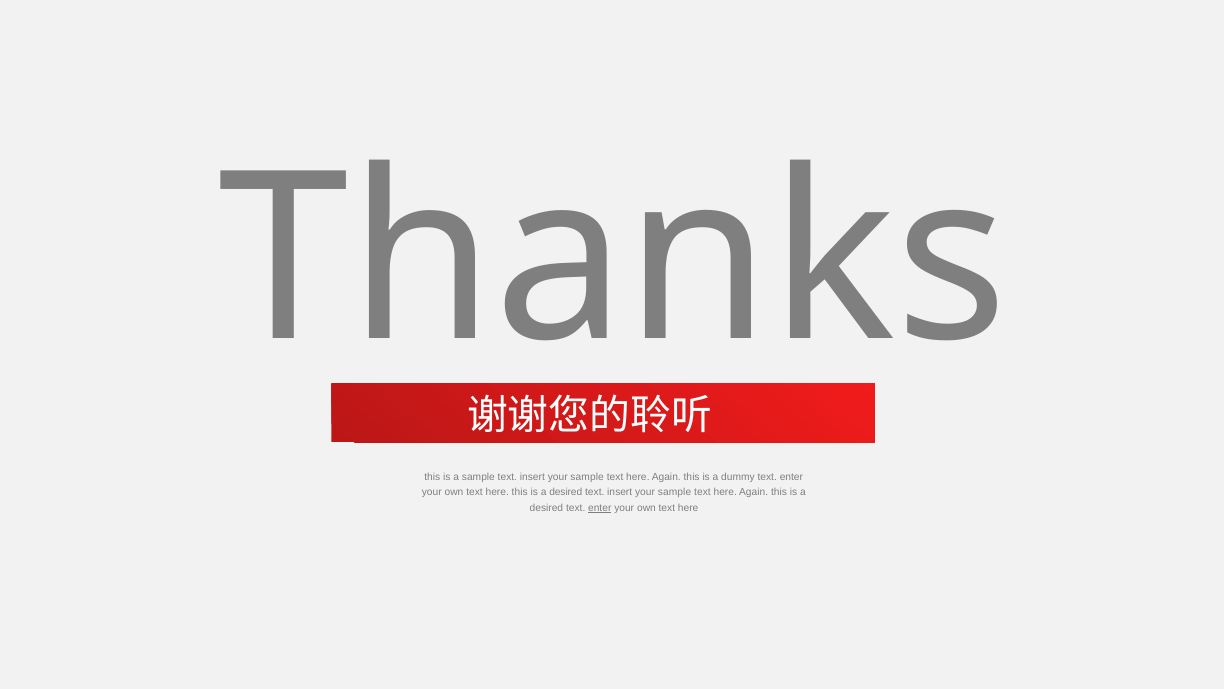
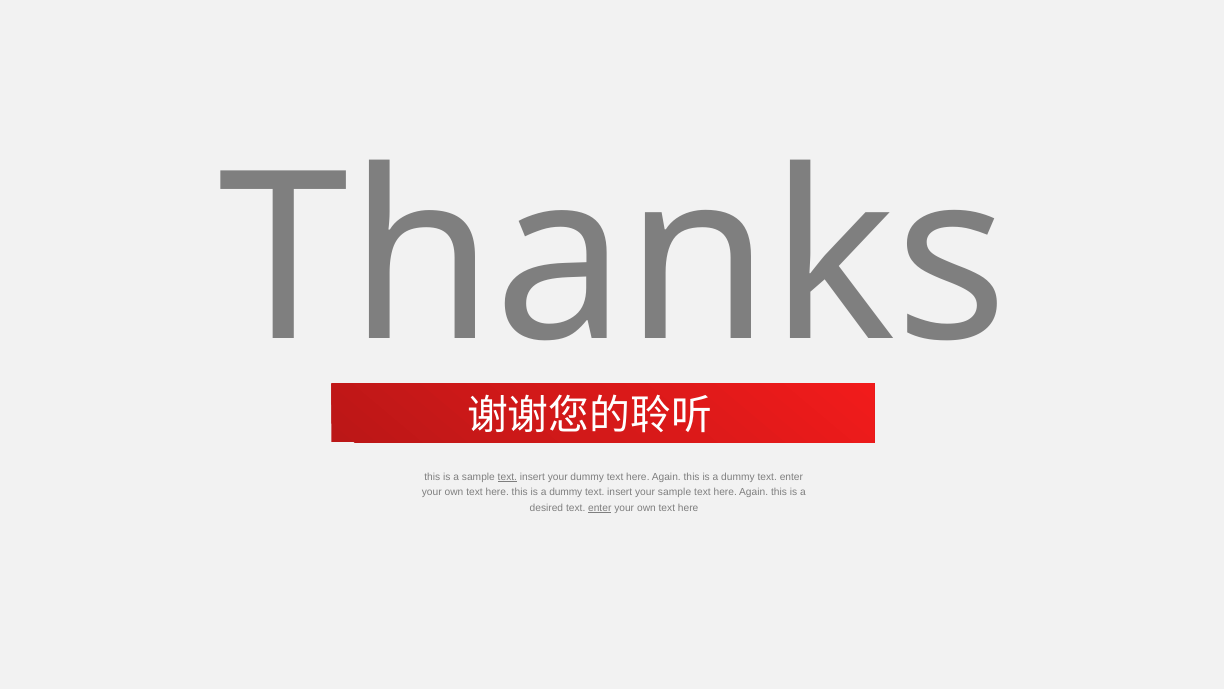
text underline: none -> present (507, 477)
sample: sample -> dummy (587, 477)
desired: desired -> dummy (566, 492)
